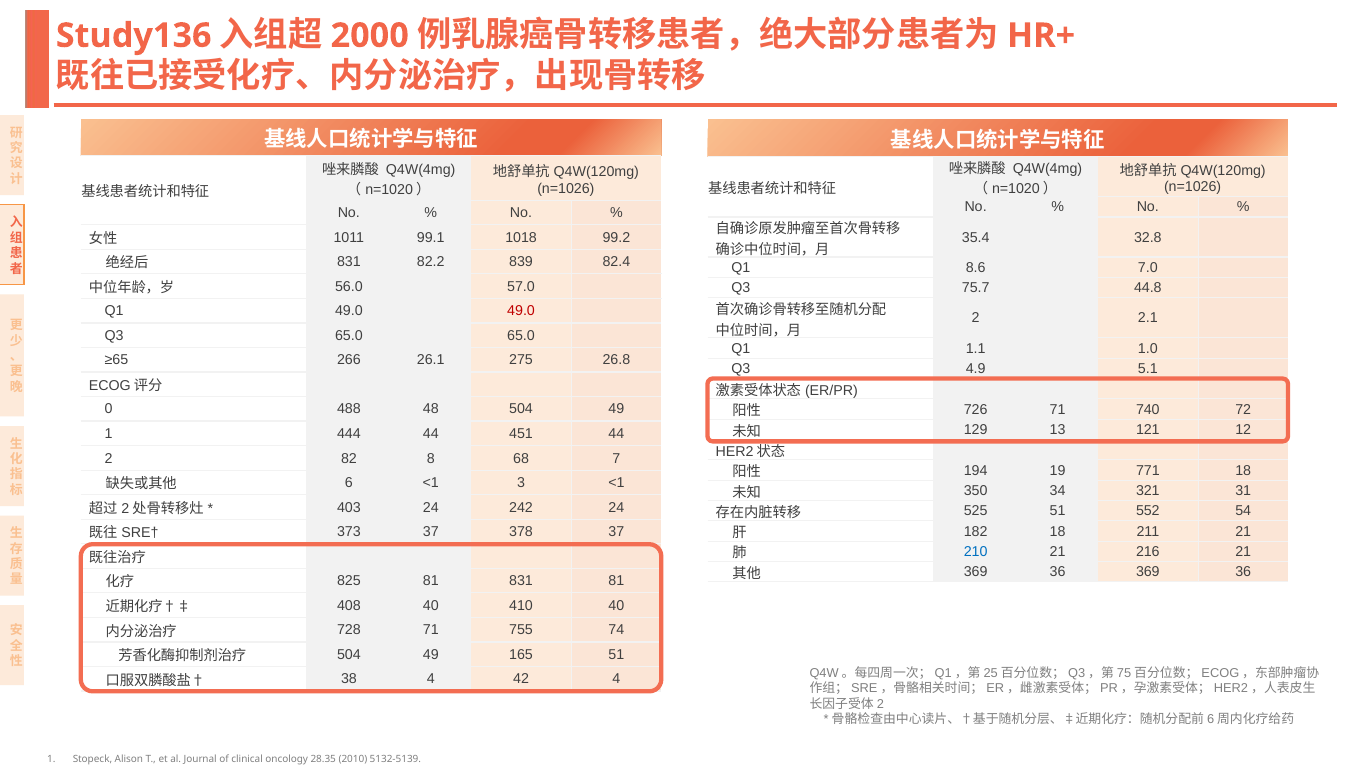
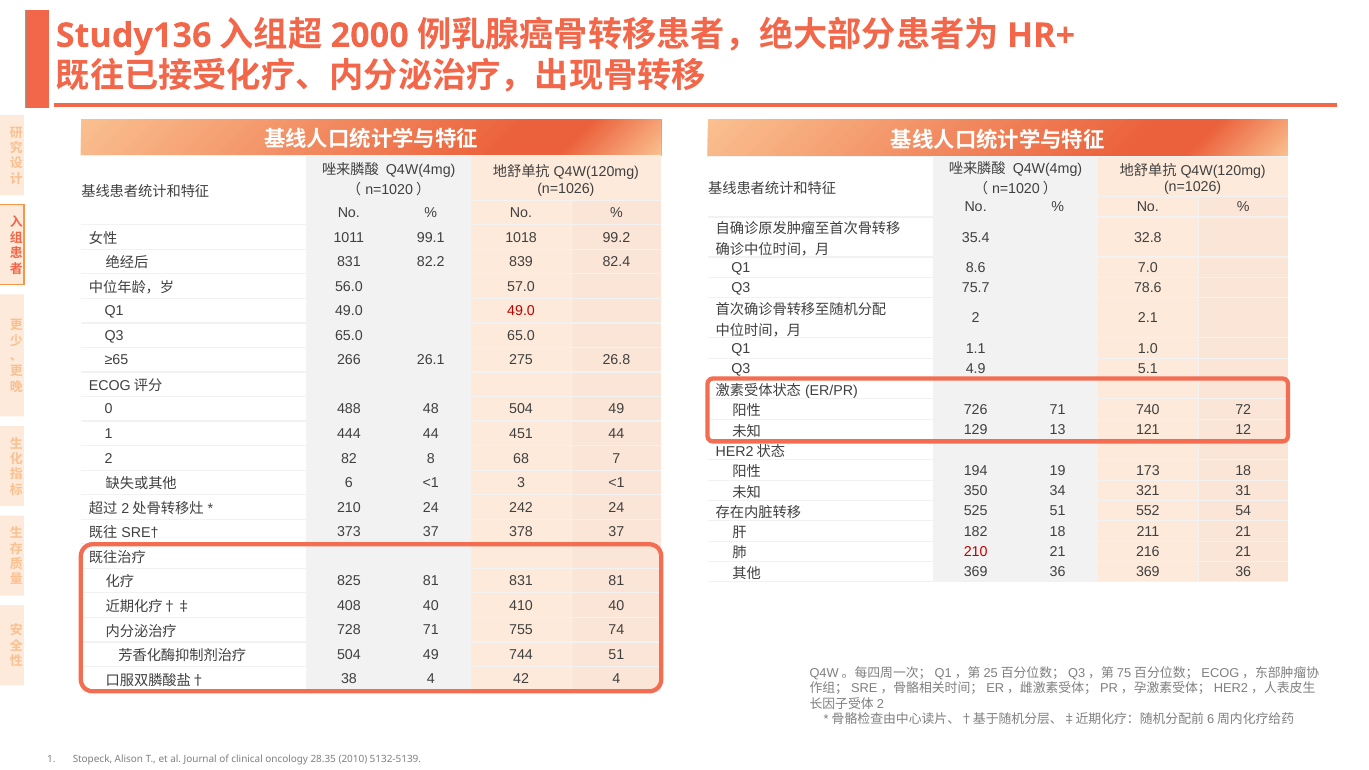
44.8: 44.8 -> 78.6 (1148, 288)
771: 771 -> 173 (1148, 470)
403: 403 -> 210 (349, 507)
210 colour: blue -> red (976, 552)
165: 165 -> 744 (521, 655)
